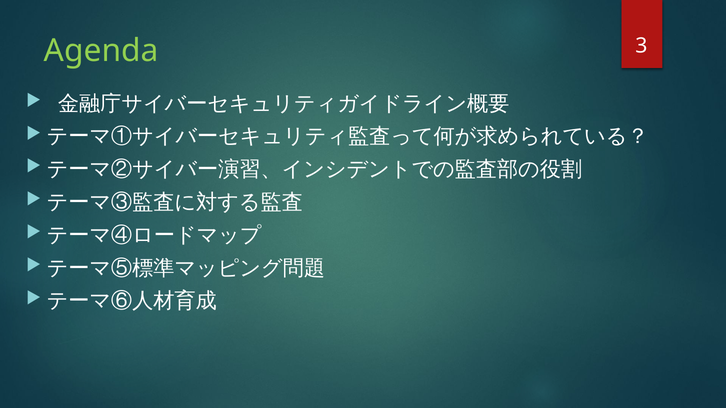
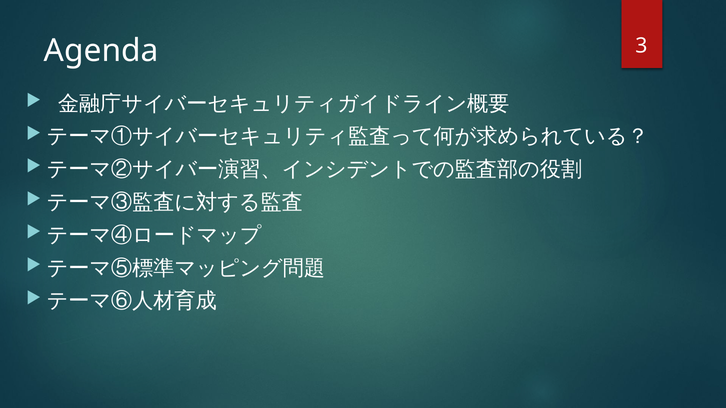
Agenda colour: light green -> white (101, 51)
